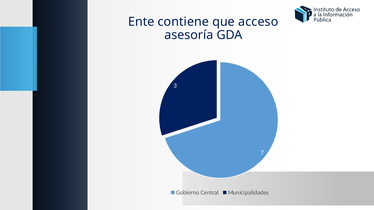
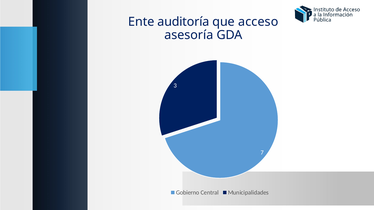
contiene: contiene -> auditoría (183, 22)
